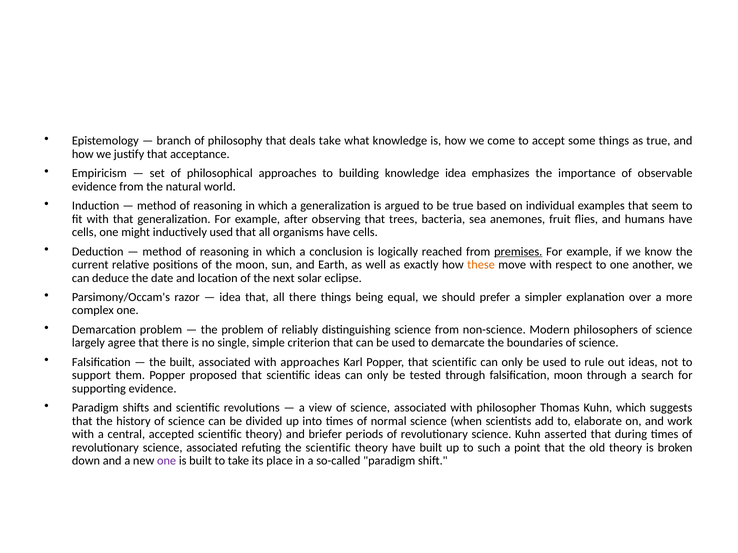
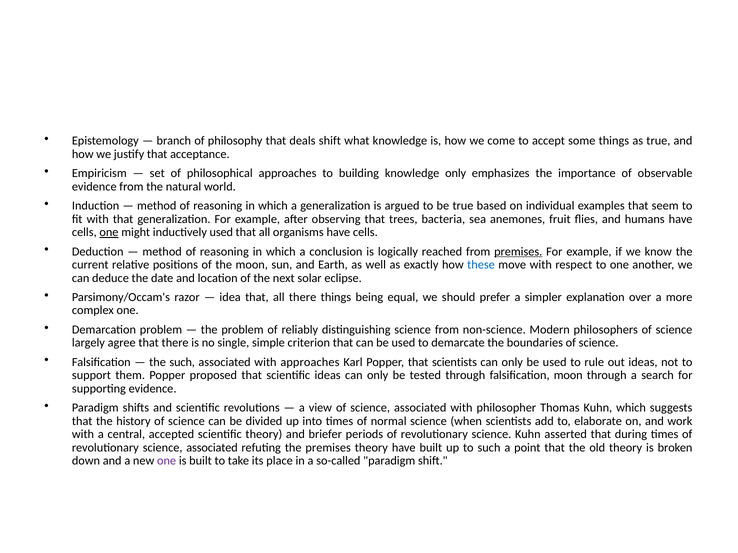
deals take: take -> shift (330, 141)
knowledge idea: idea -> only (456, 174)
one underline: none -> present (109, 233)
these colour: orange -> blue (481, 265)
the built: built -> such (182, 362)
Popper that scientific: scientific -> scientists (454, 362)
the scientific: scientific -> premises (328, 448)
